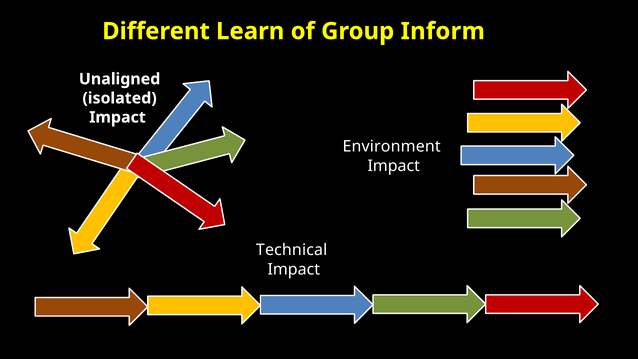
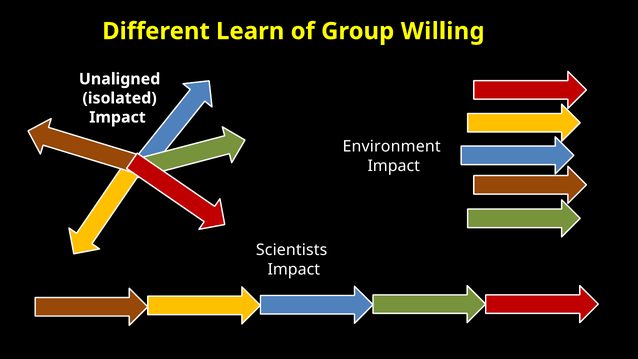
Inform: Inform -> Willing (443, 31)
Technical: Technical -> Scientists (292, 250)
